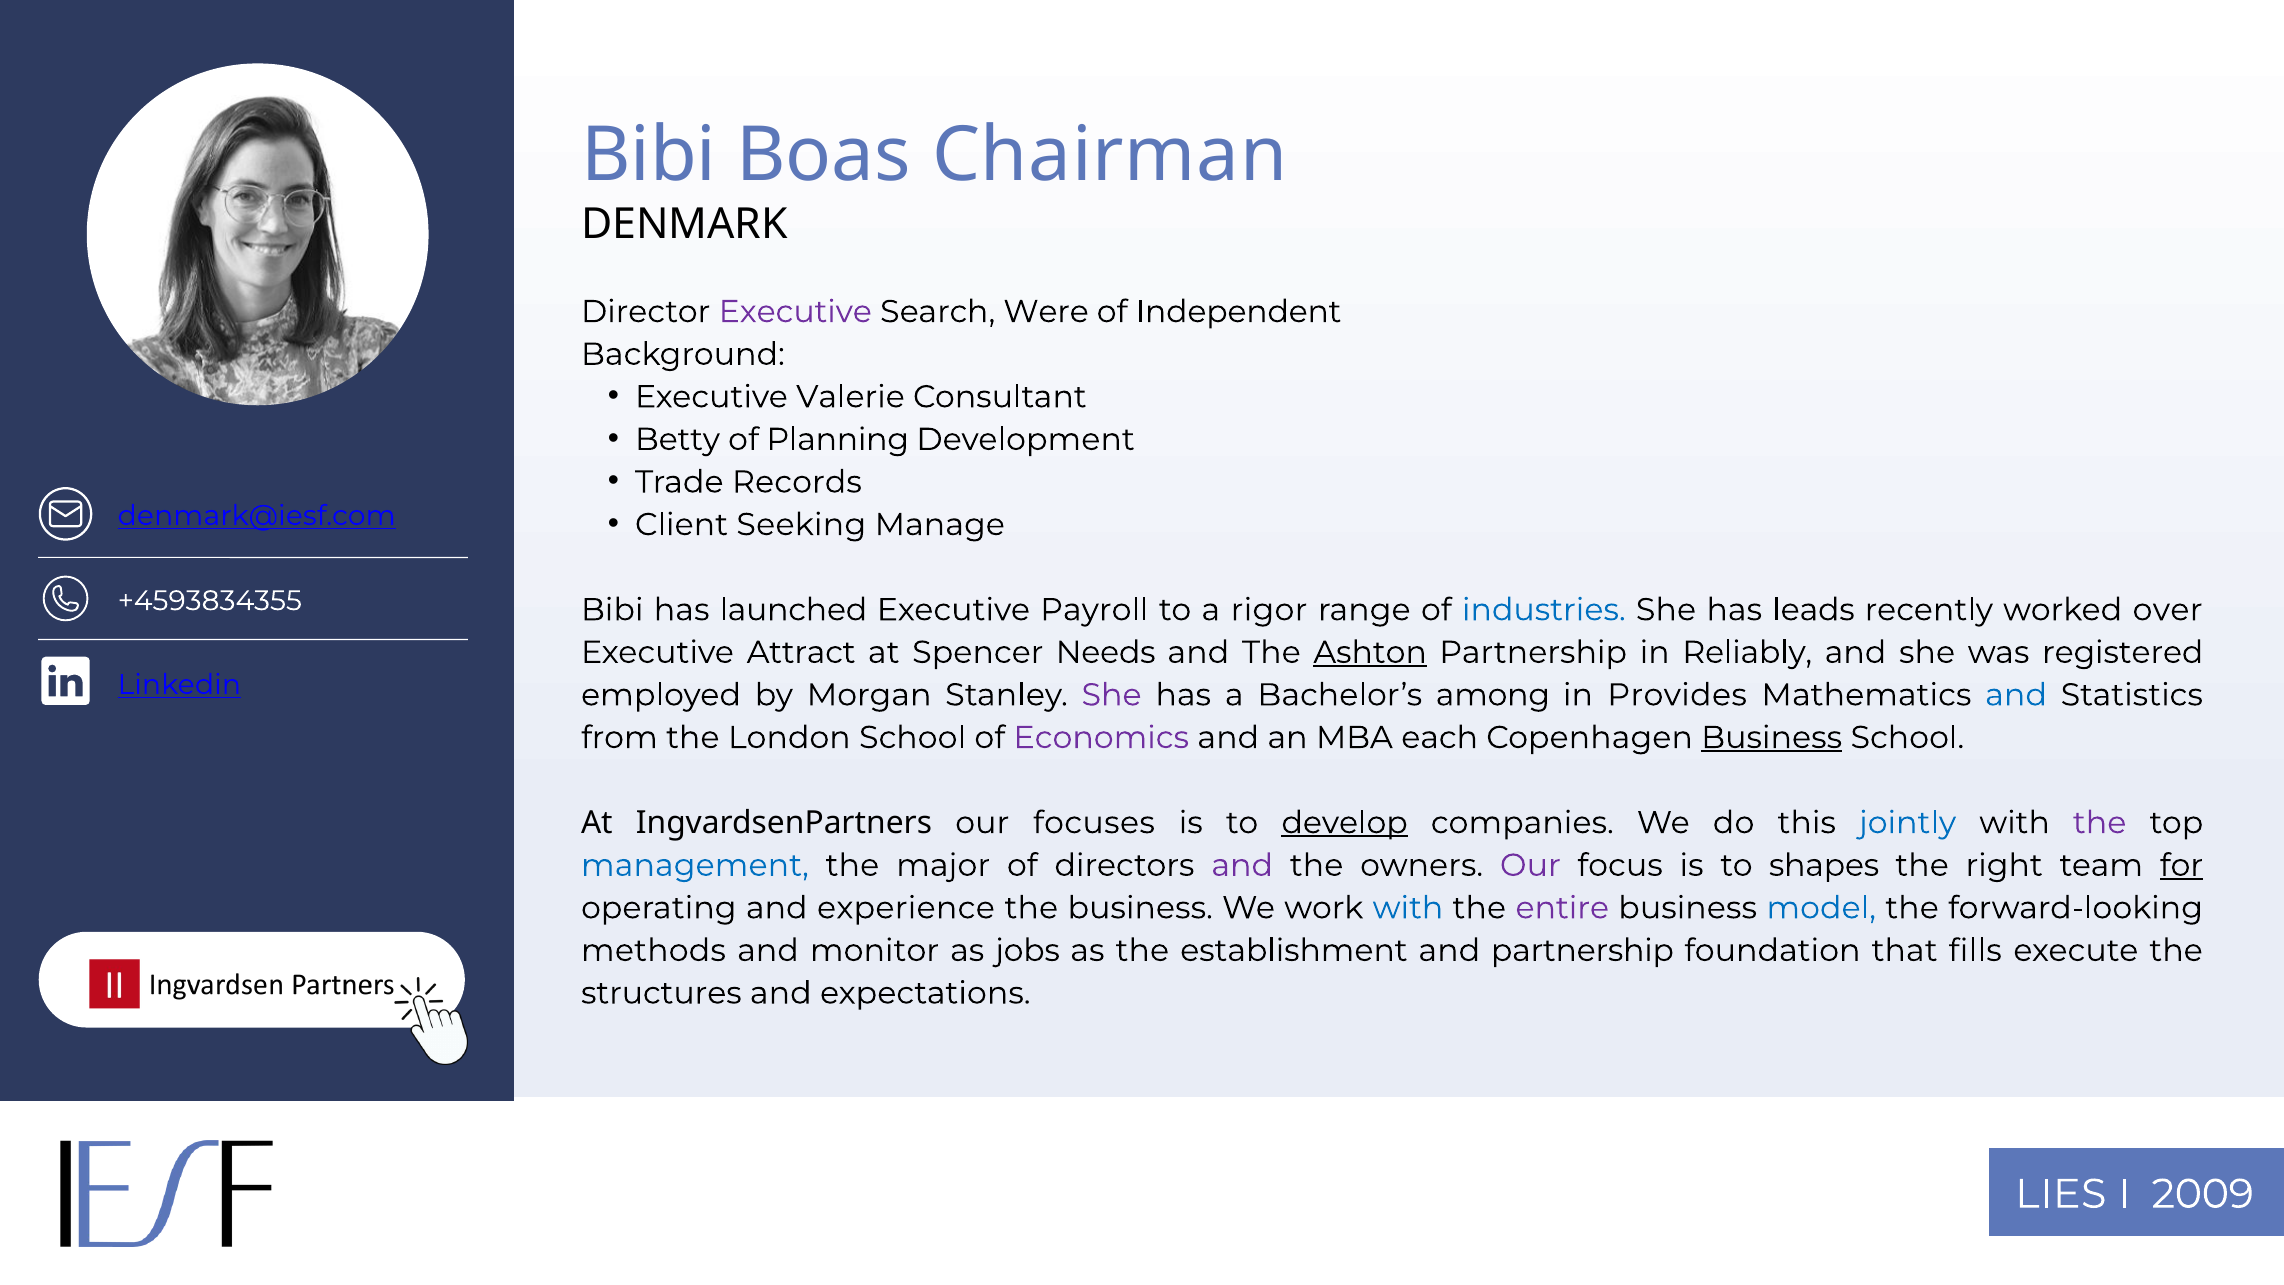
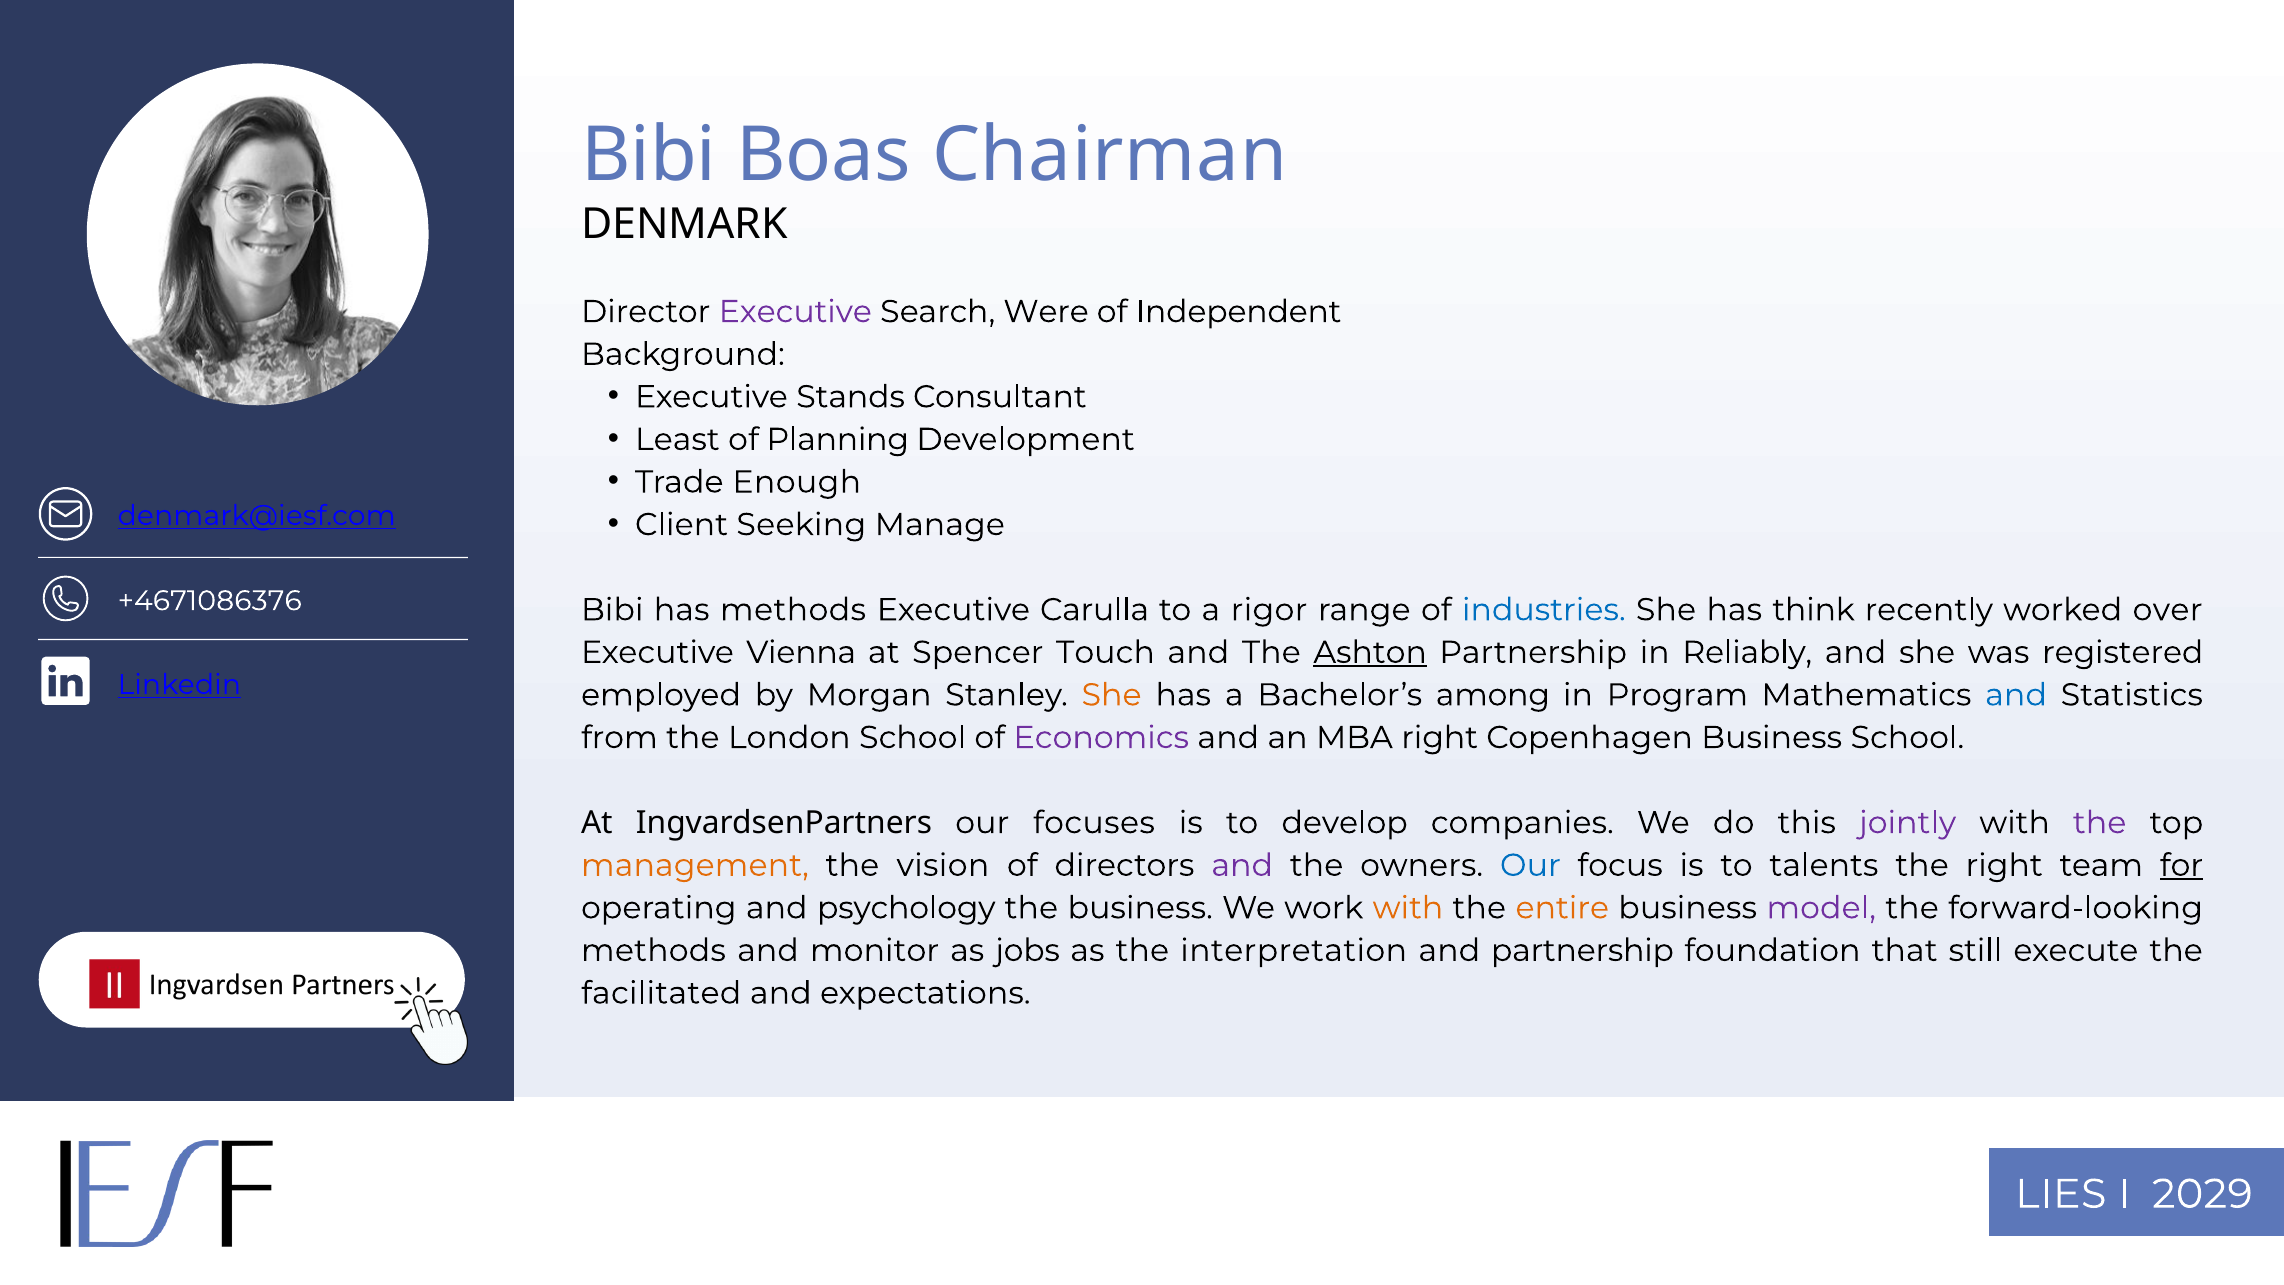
Valerie: Valerie -> Stands (851, 397)
Betty: Betty -> Least (677, 439)
Records: Records -> Enough (797, 482)
+4593834355: +4593834355 -> +4671086376 (210, 601)
has launched: launched -> methods (793, 610)
Payroll: Payroll -> Carulla (1095, 610)
leads: leads -> think (1814, 610)
Attract: Attract -> Vienna (801, 652)
Needs: Needs -> Touch (1105, 652)
She colour: purple -> orange (1112, 695)
Provides: Provides -> Program (1677, 695)
MBA each: each -> right (1440, 737)
Business underline: present -> none (1772, 737)
develop underline: present -> none (1345, 823)
jointly colour: blue -> purple (1908, 823)
management colour: blue -> orange (695, 865)
major: major -> vision (943, 865)
Our colour: purple -> blue (1530, 865)
shapes: shapes -> talents (1824, 865)
experience: experience -> psychology (906, 908)
with colour: blue -> orange (1408, 908)
entire colour: purple -> orange (1562, 908)
model colour: blue -> purple (1821, 908)
establishment: establishment -> interpretation (1294, 950)
fills: fills -> still (1975, 950)
structures: structures -> facilitated (661, 993)
2009: 2009 -> 2029 (2202, 1194)
